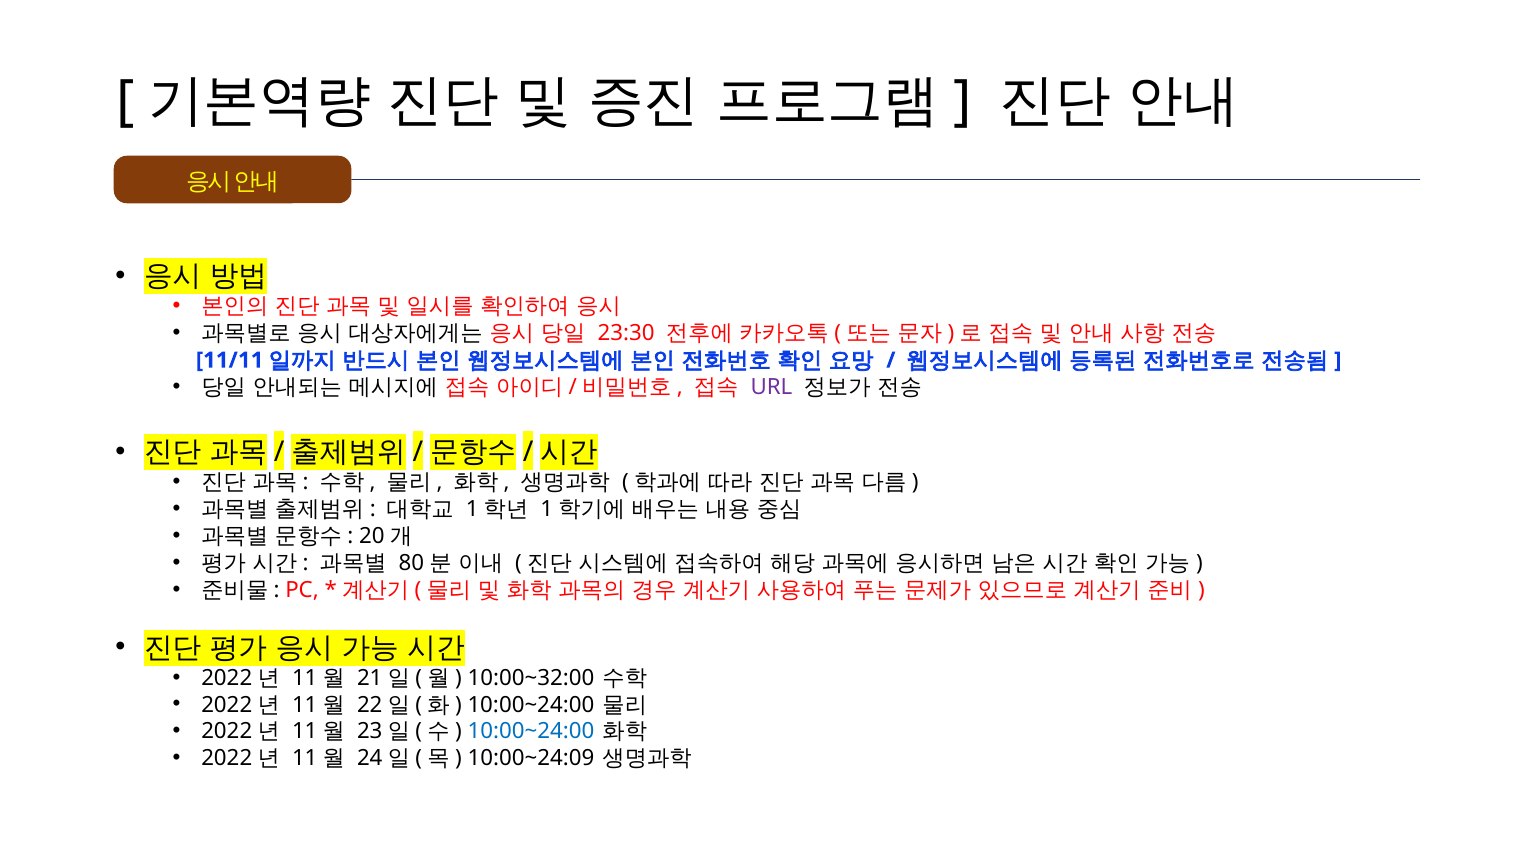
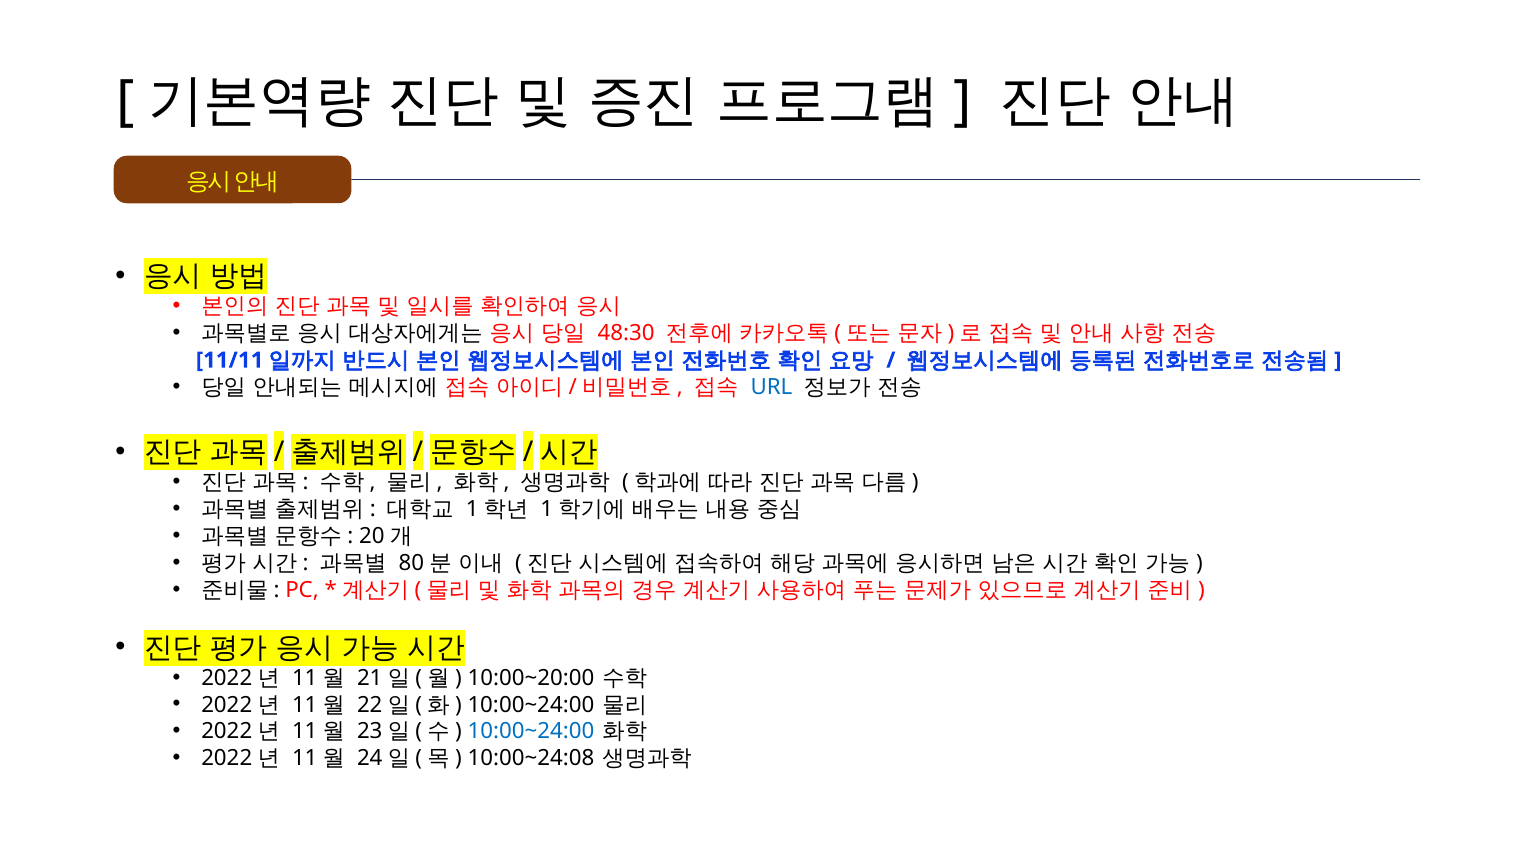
23:30: 23:30 -> 48:30 (626, 333)
URL colour: purple -> blue (772, 387)
10:00~32:00: 10:00~32:00 -> 10:00~20:00 (531, 678)
10:00~24:09: 10:00~24:09 -> 10:00~24:08 (531, 758)
